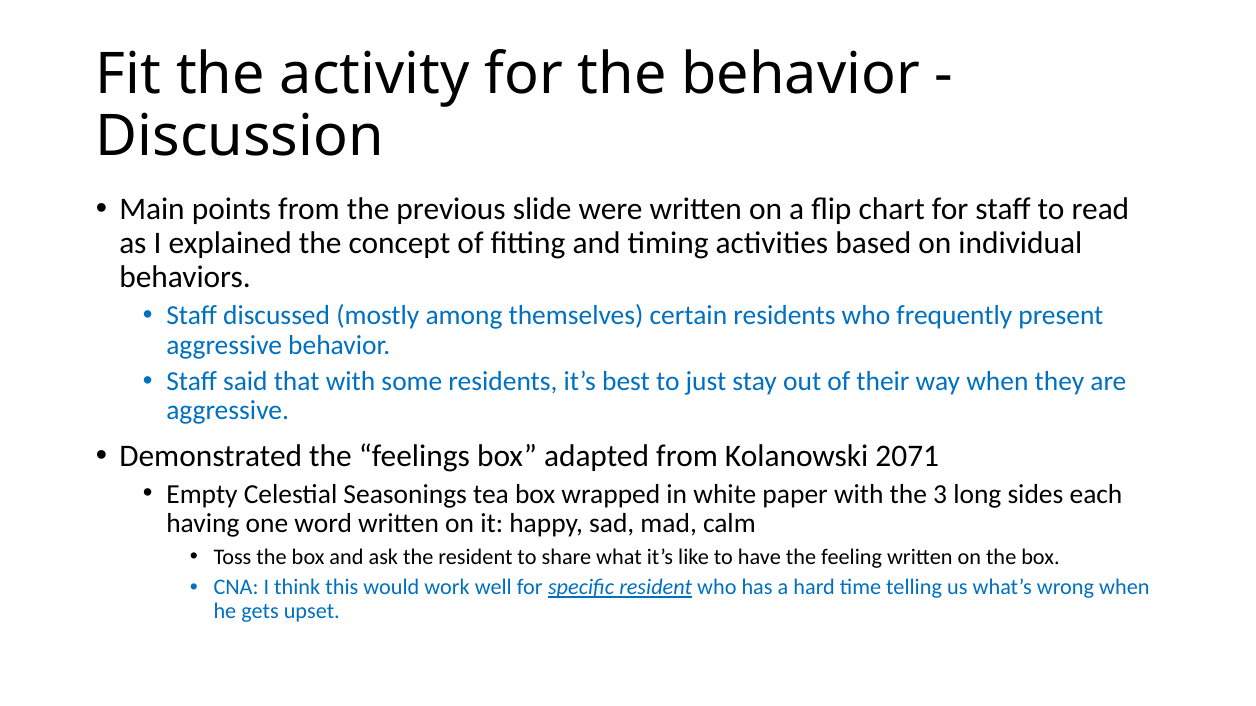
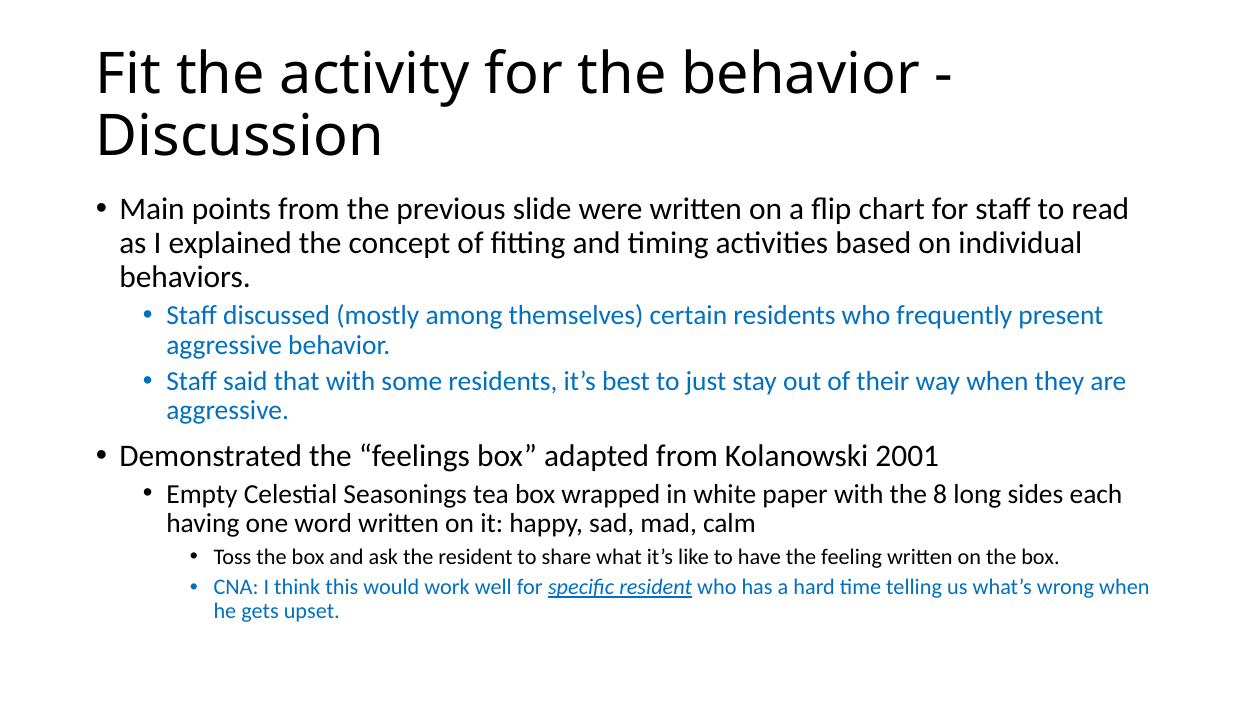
2071: 2071 -> 2001 (907, 456)
3: 3 -> 8 (940, 494)
